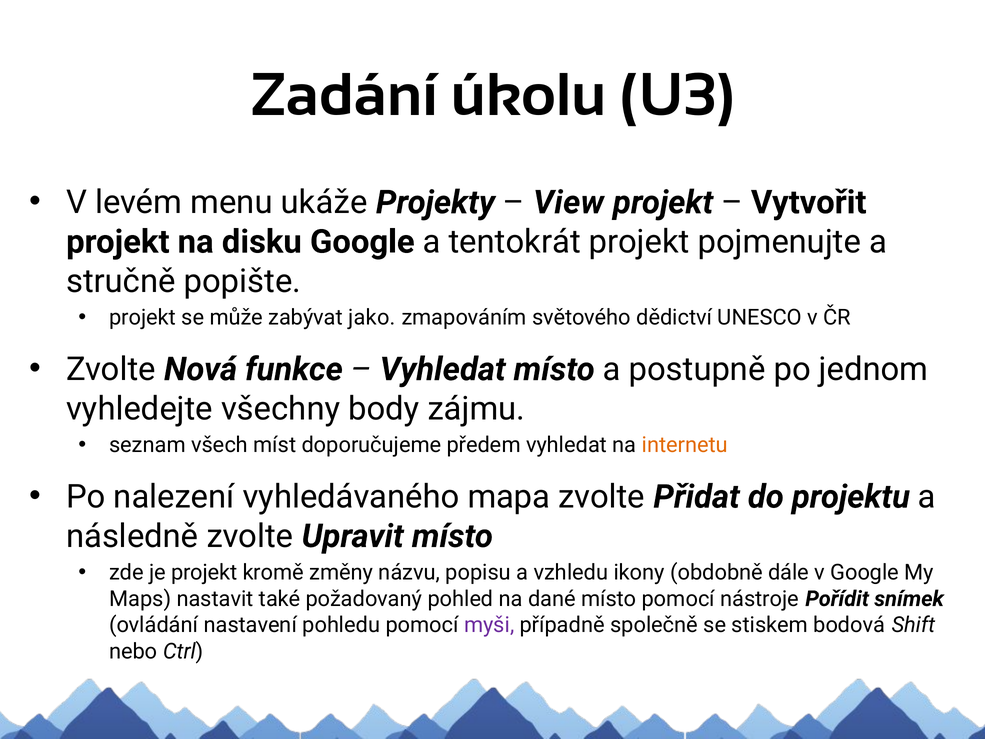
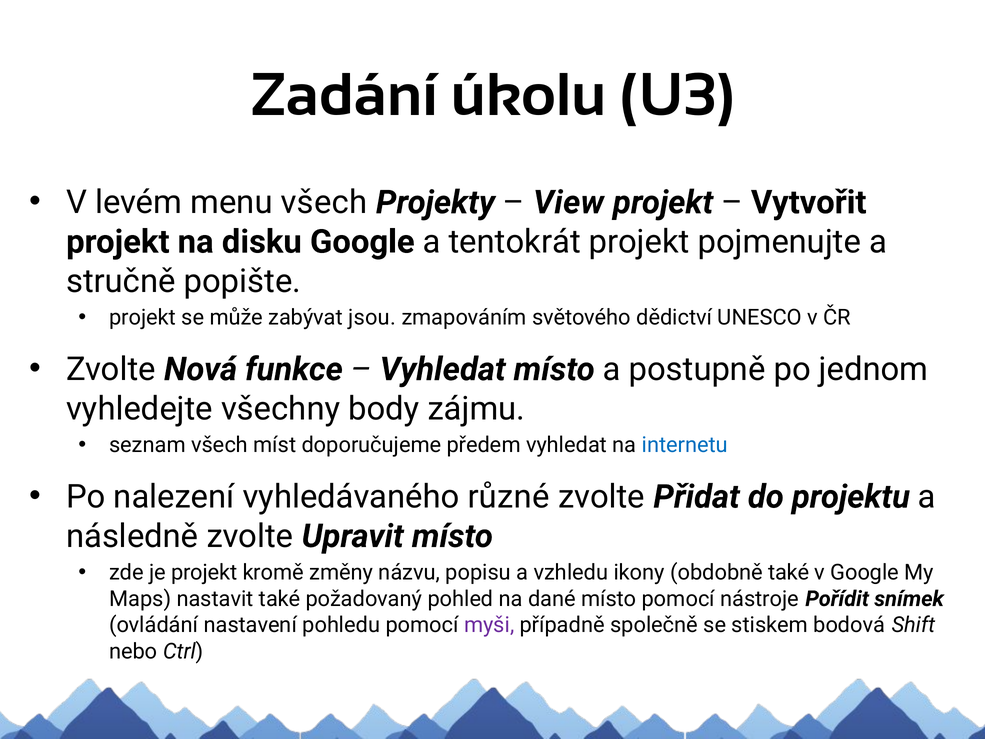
menu ukáže: ukáže -> všech (324, 202)
jako: jako -> jsou (372, 318)
internetu colour: orange -> blue (685, 445)
mapa: mapa -> různé (509, 497)
obdobně dále: dále -> také (789, 572)
